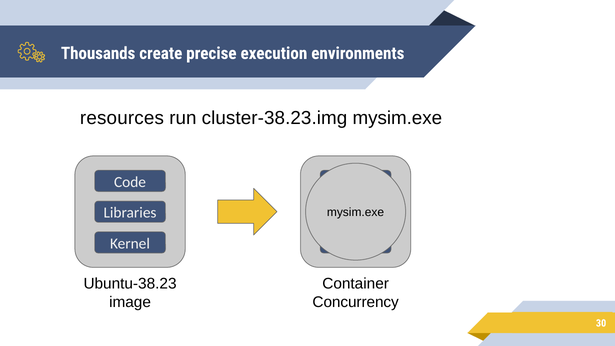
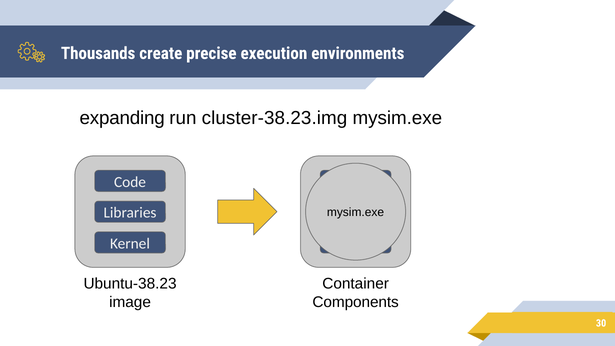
resources: resources -> expanding (122, 118)
Concurrency: Concurrency -> Components (356, 302)
